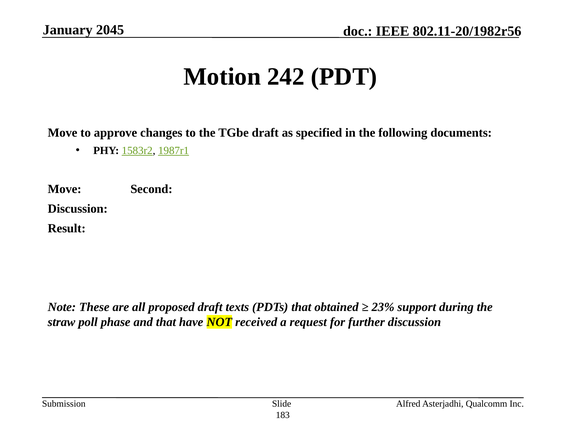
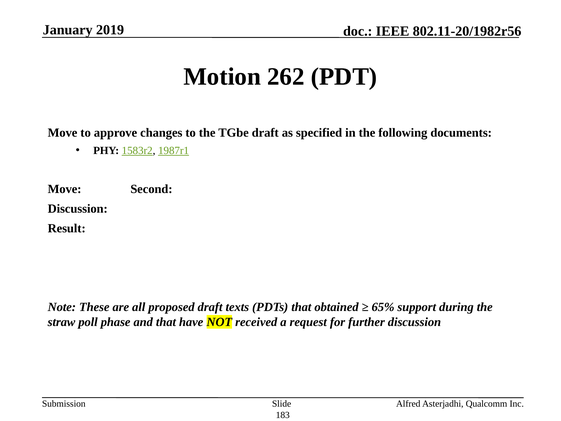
2045: 2045 -> 2019 (110, 30)
242: 242 -> 262 (286, 76)
23%: 23% -> 65% (383, 307)
